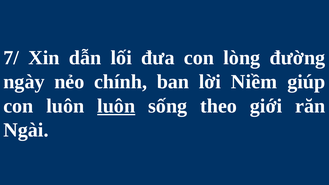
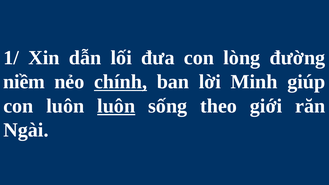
7/: 7/ -> 1/ (11, 58)
ngày: ngày -> niềm (24, 82)
chính underline: none -> present (121, 82)
Niềm: Niềm -> Minh (254, 82)
